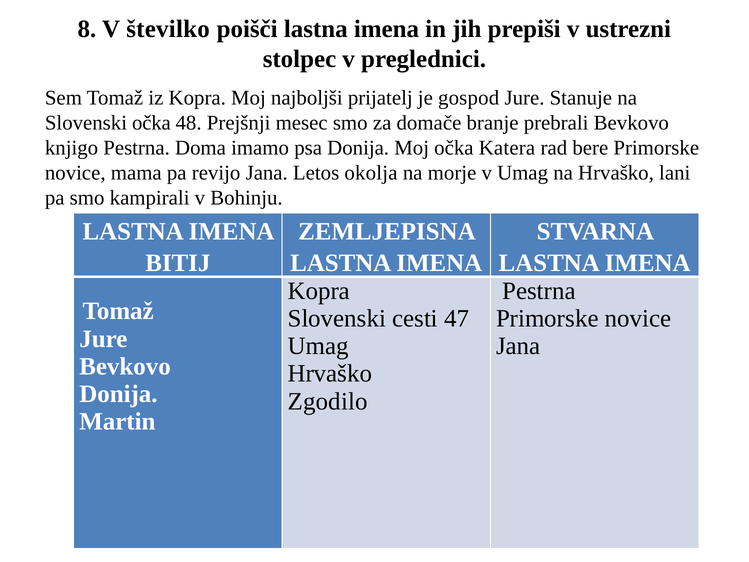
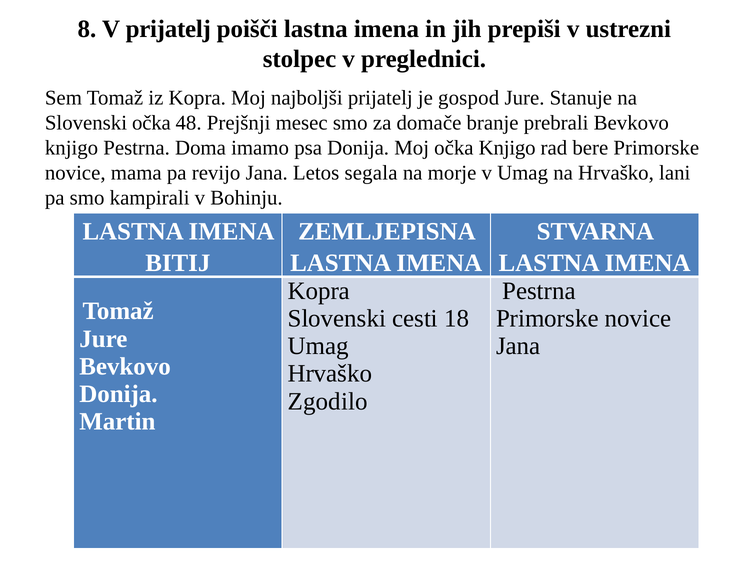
V številko: številko -> prijatelj (168, 29)
očka Katera: Katera -> Knjigo (507, 148)
okolja: okolja -> segala (371, 173)
47: 47 -> 18 (457, 318)
